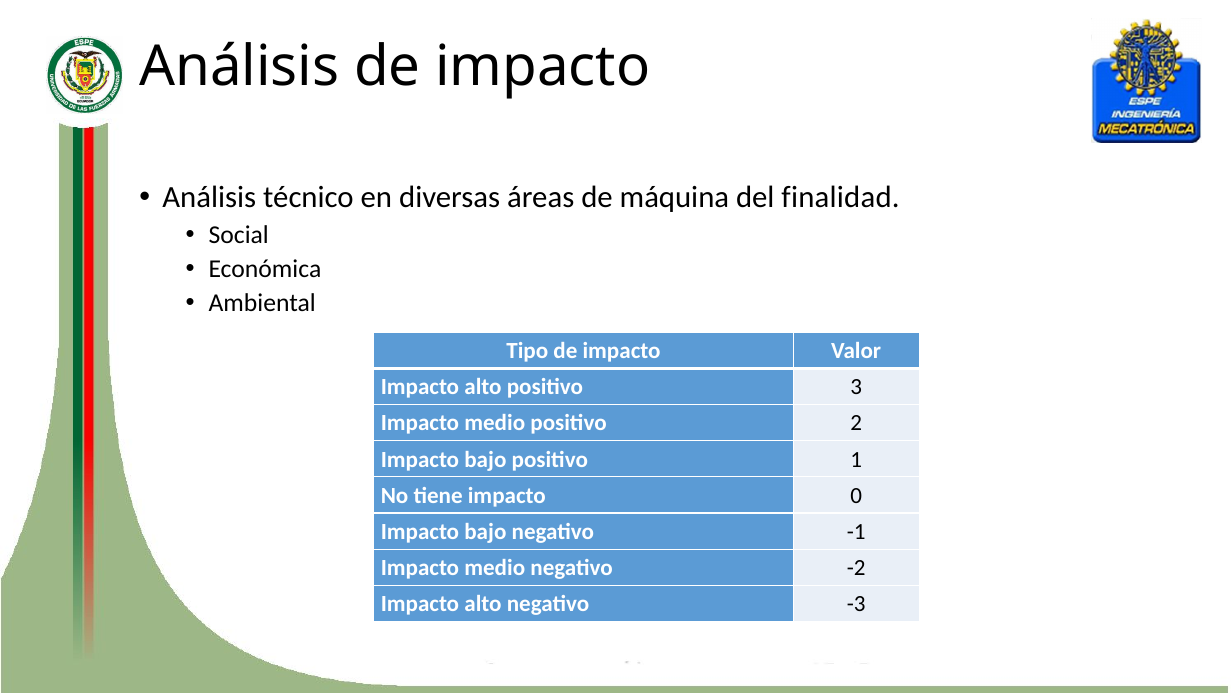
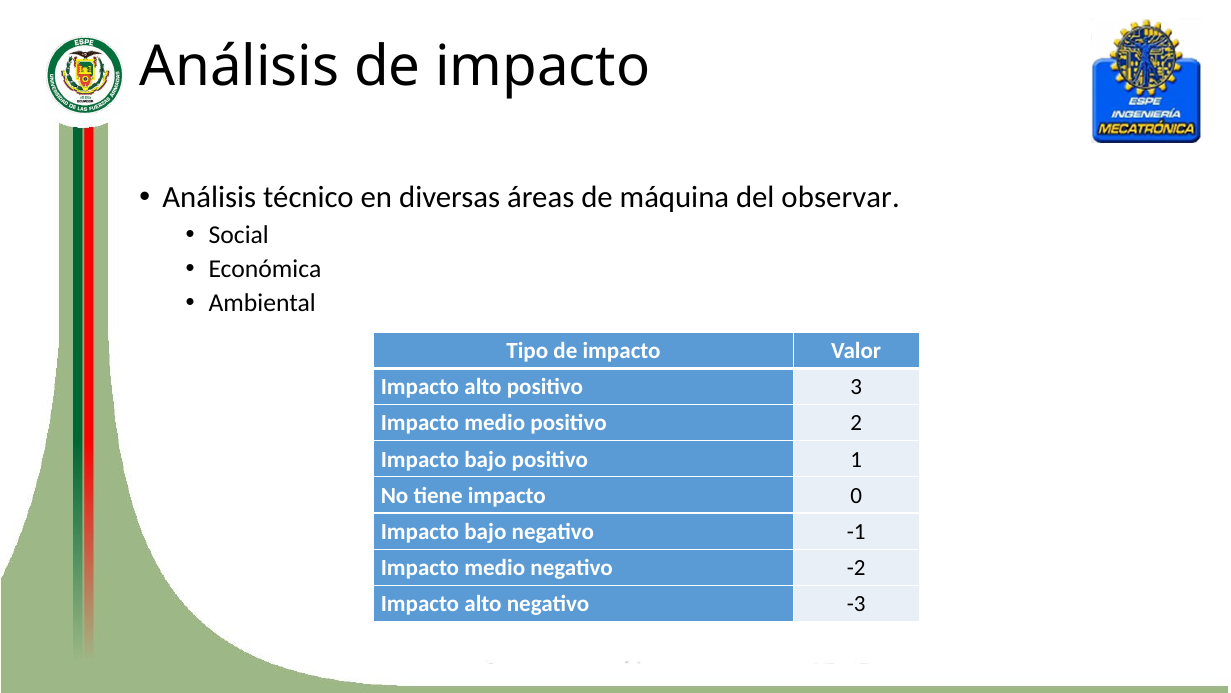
finalidad: finalidad -> observar (841, 198)
